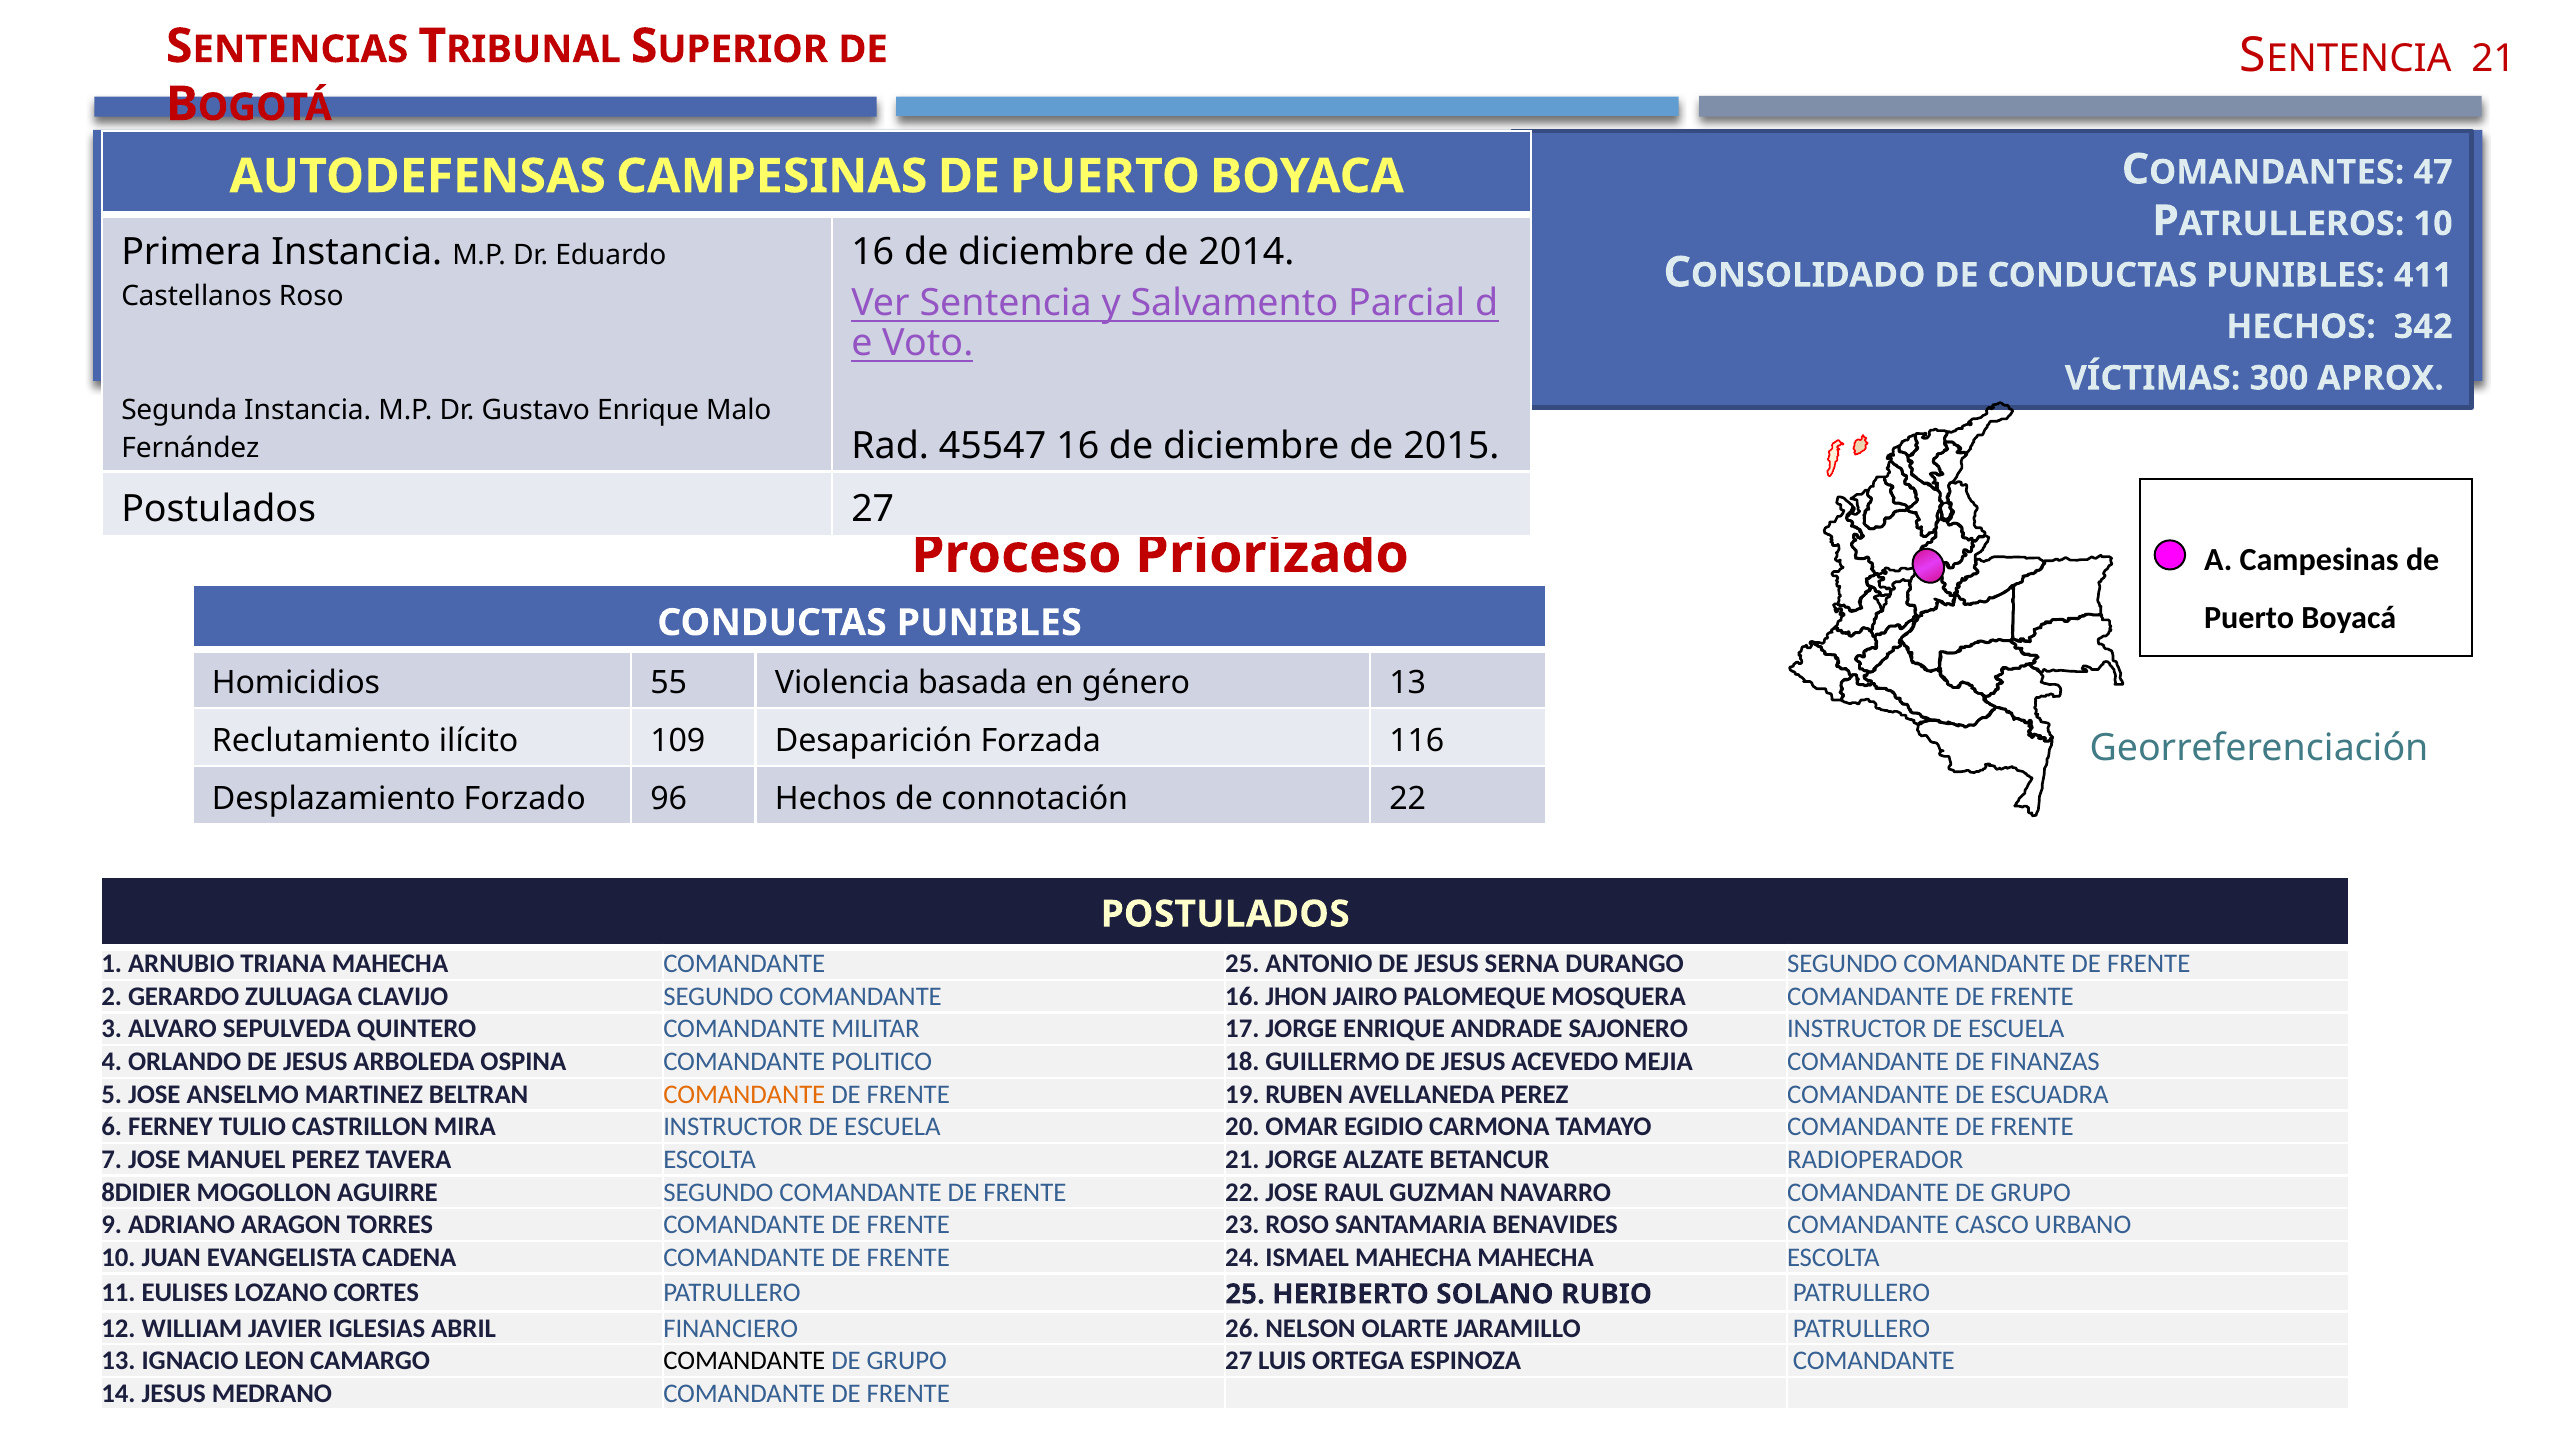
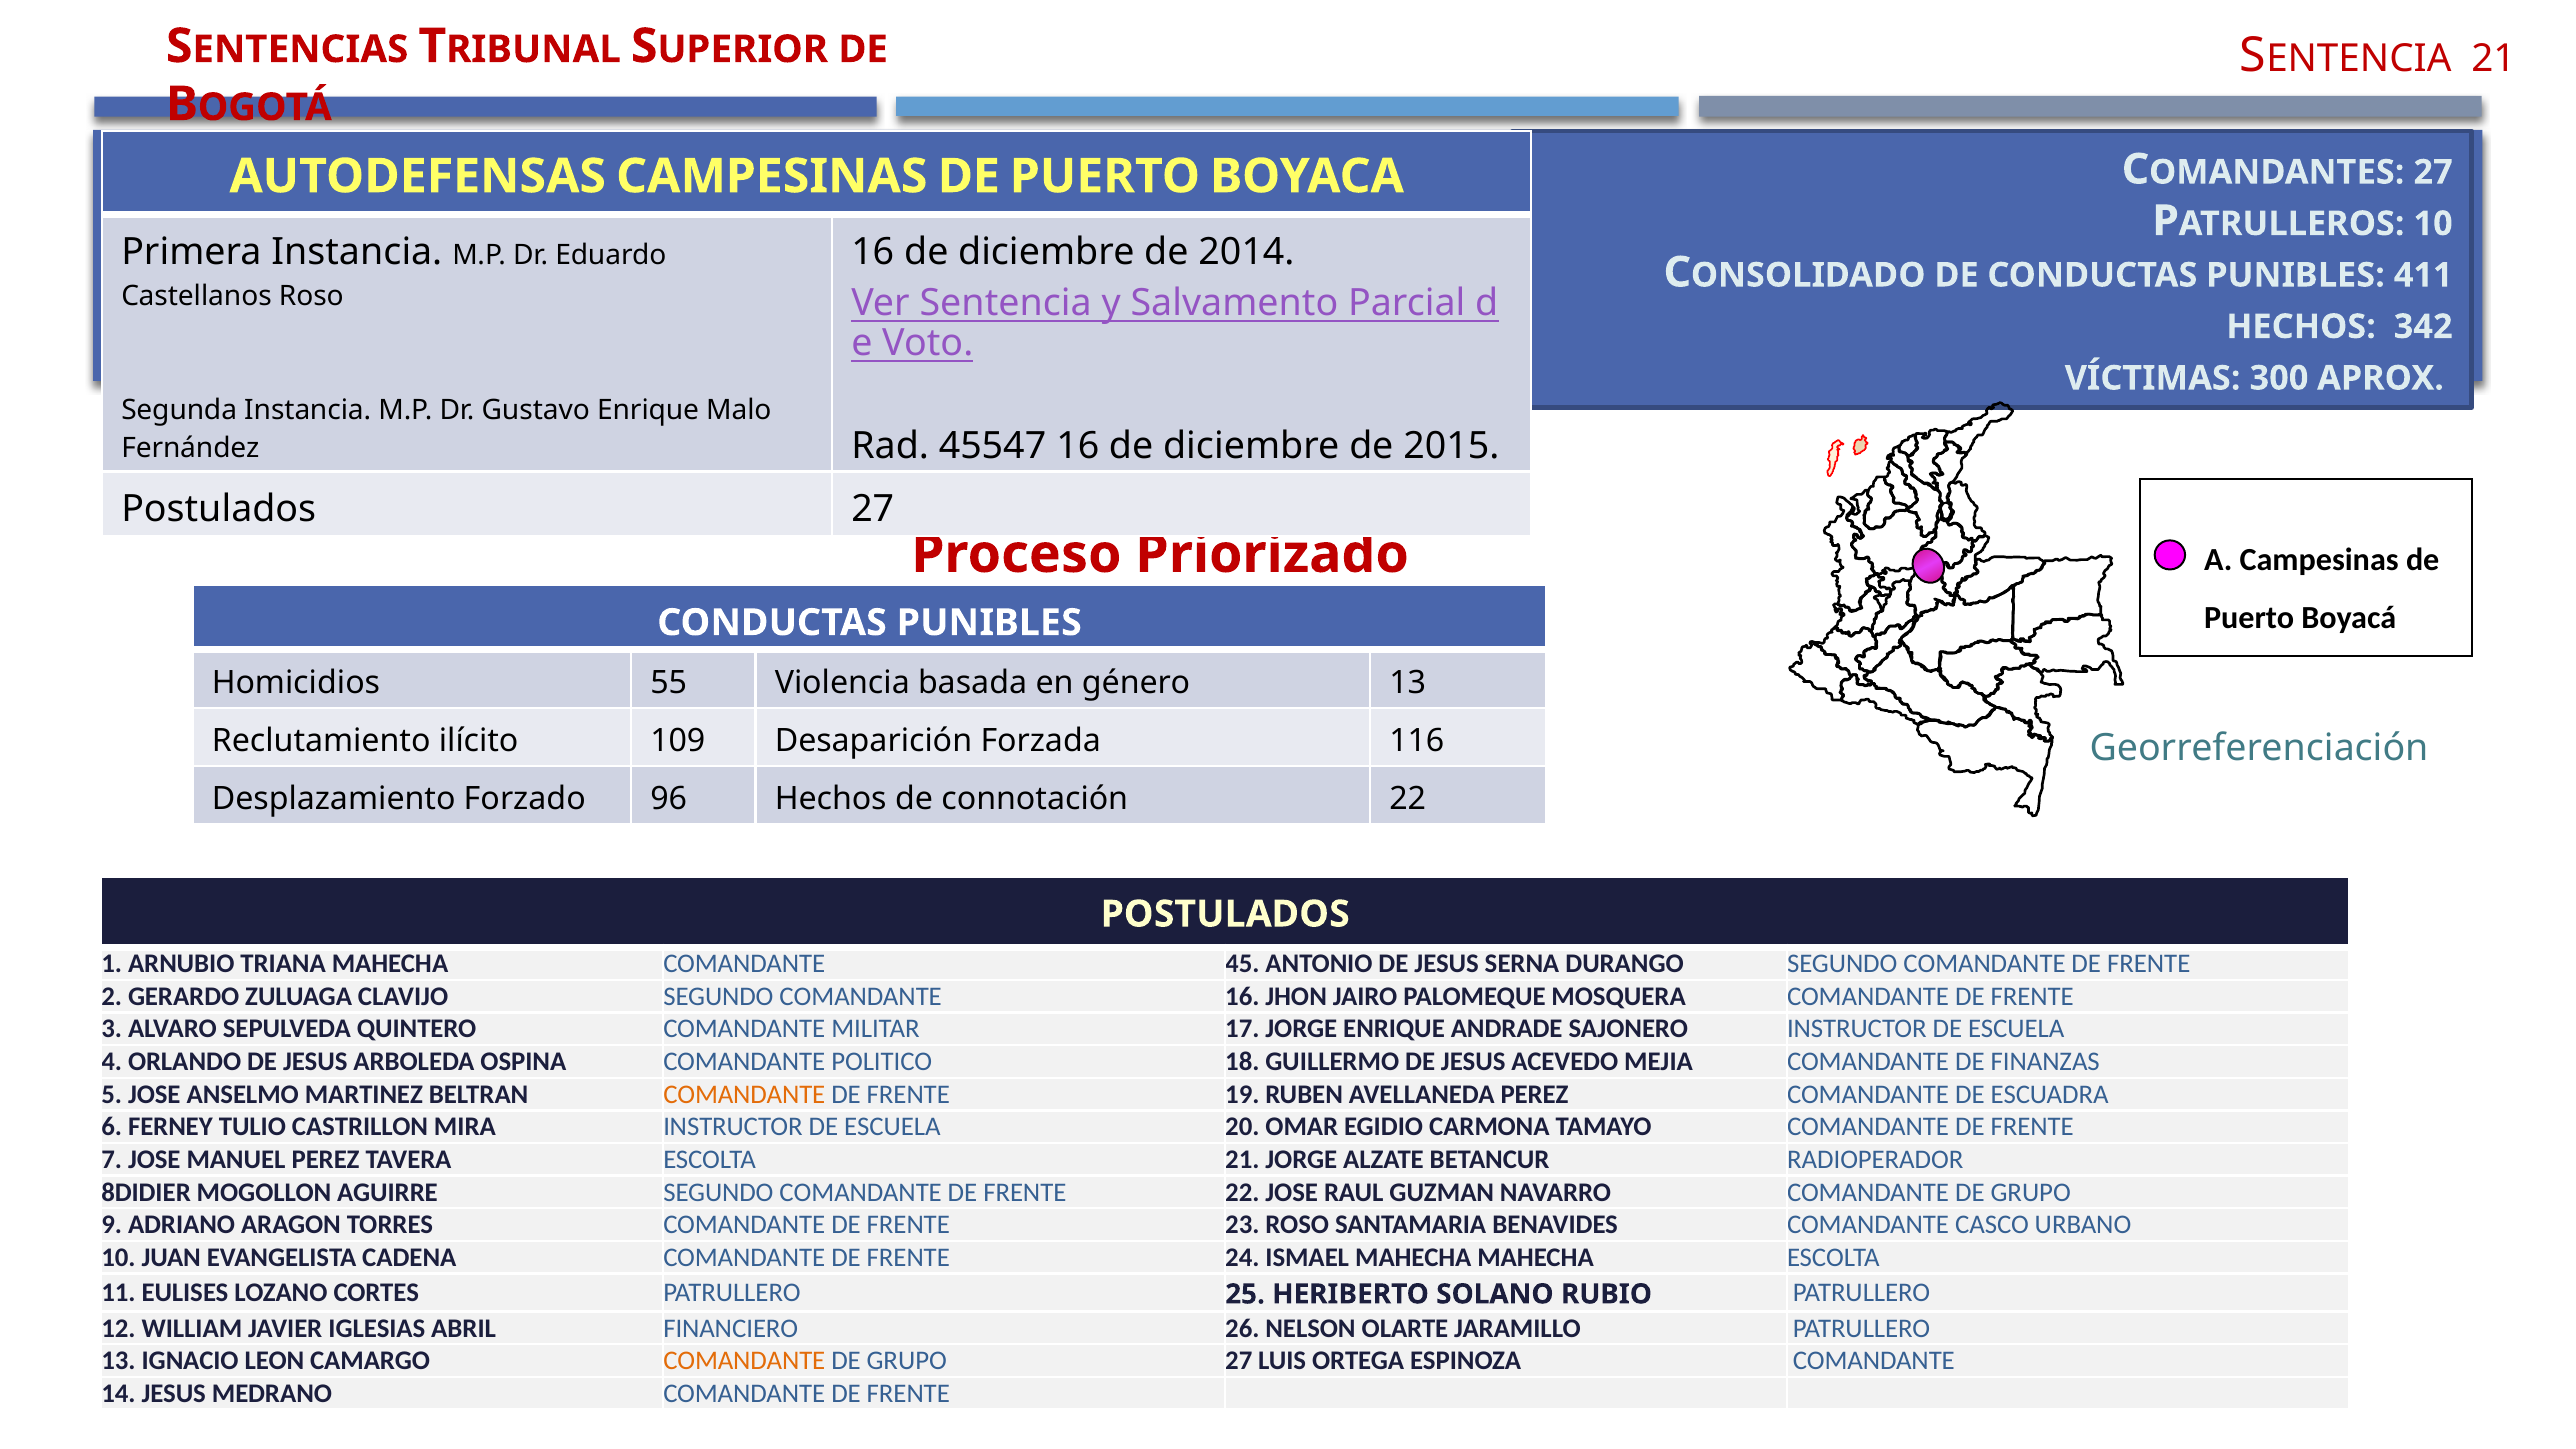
COMANDANTES 47: 47 -> 27 (2433, 172)
COMANDANTE 25: 25 -> 45 (1242, 964)
COMANDANTE colour: black -> orange (744, 1361)
